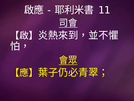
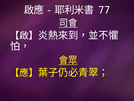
11: 11 -> 77 (104, 10)
